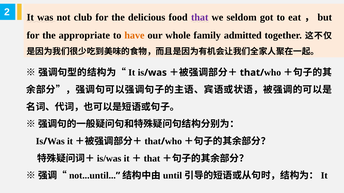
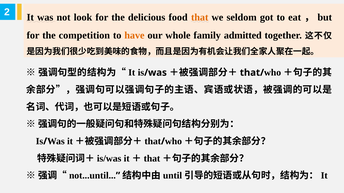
club: club -> look (83, 17)
that colour: purple -> orange (200, 17)
appropriate: appropriate -> competition (84, 35)
